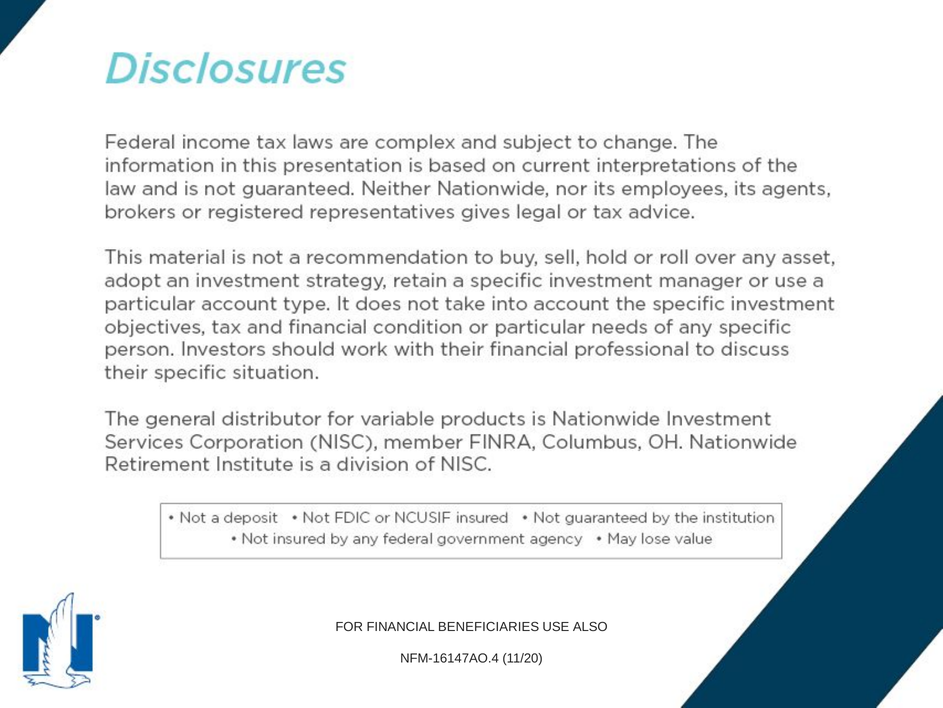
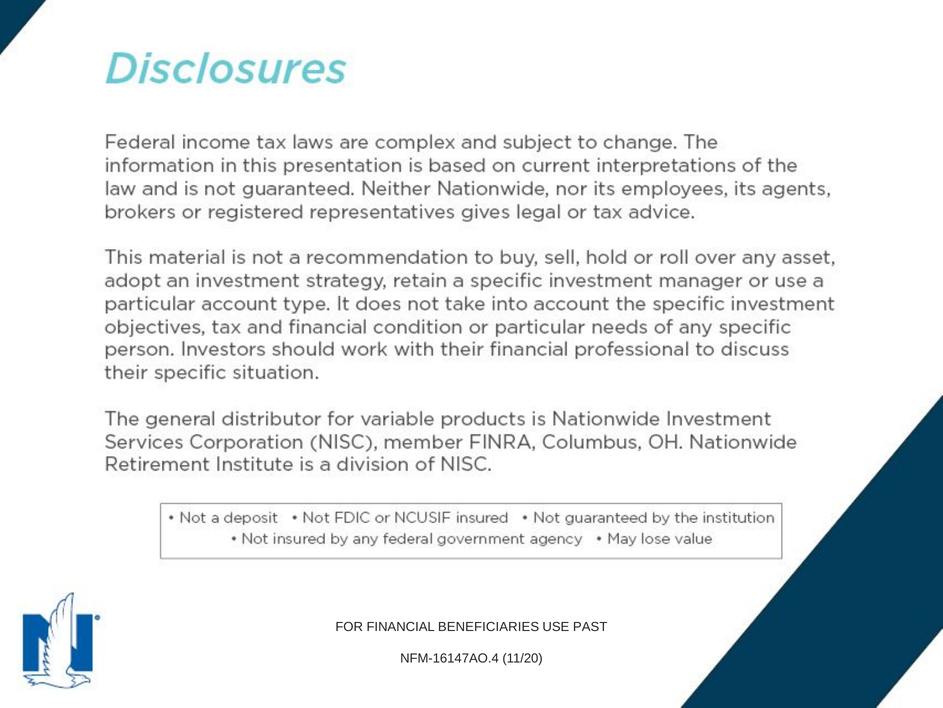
ALSO: ALSO -> PAST (590, 626)
